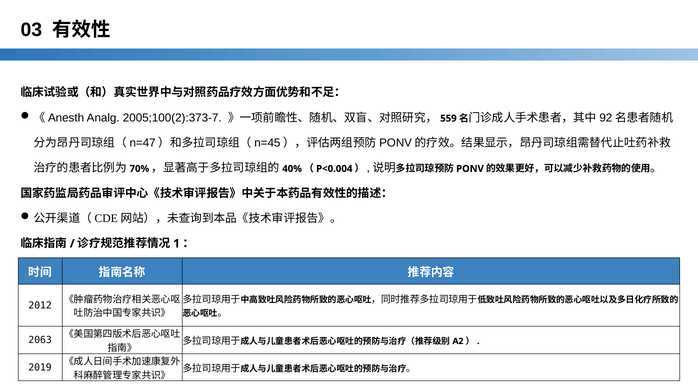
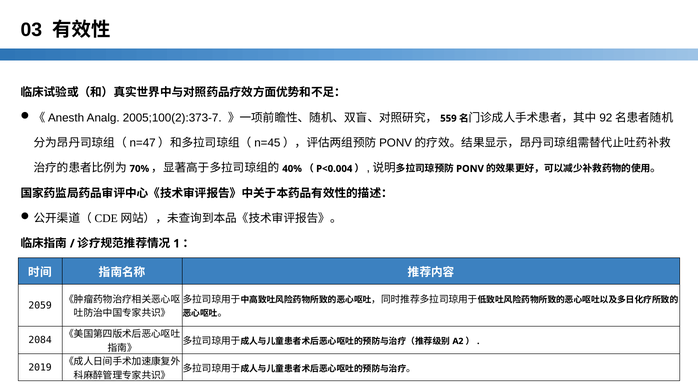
2012: 2012 -> 2059 (40, 306)
2063: 2063 -> 2084 (40, 341)
